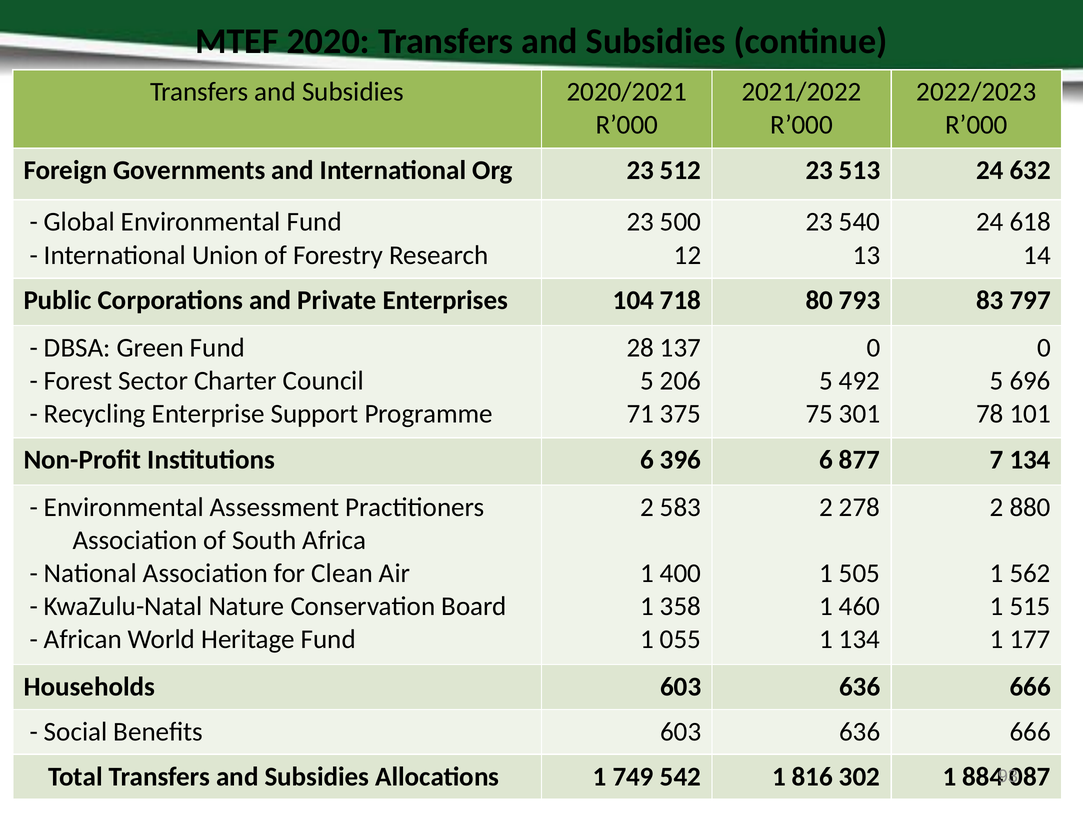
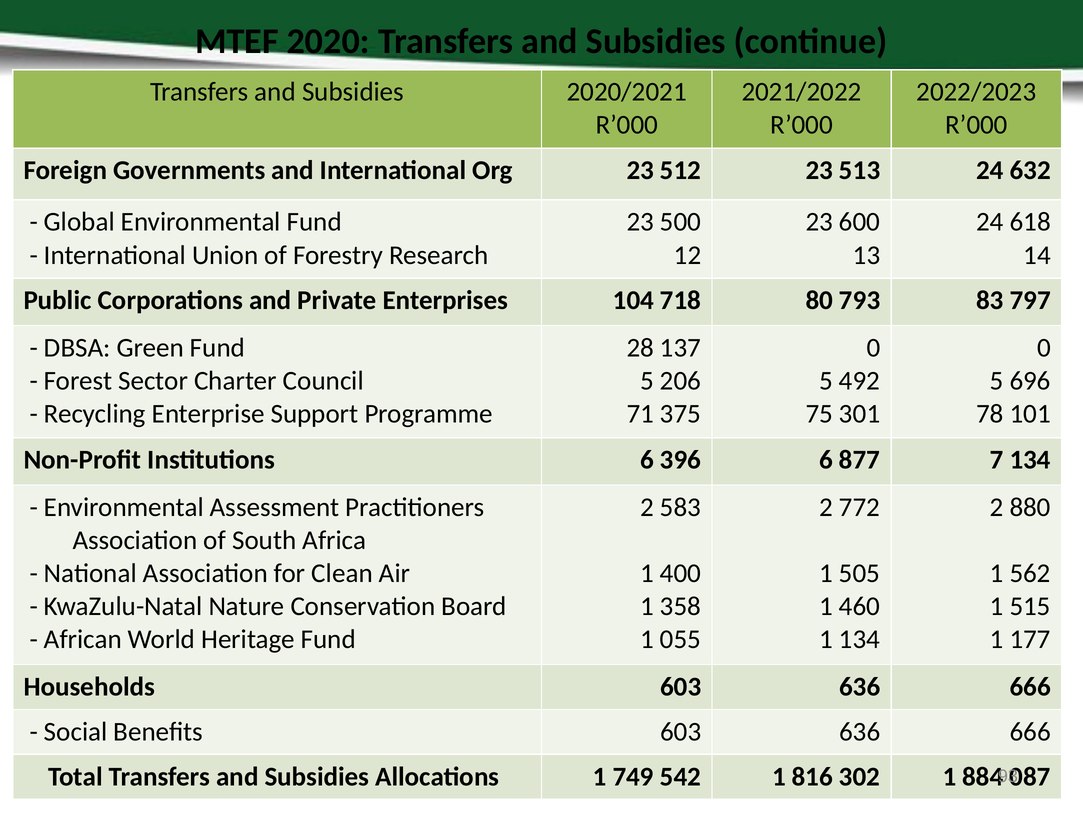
540: 540 -> 600 (860, 222)
278: 278 -> 772 (860, 507)
